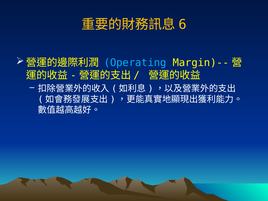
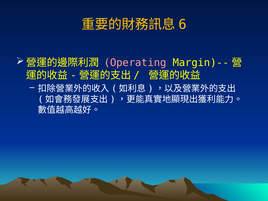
Operating colour: light blue -> pink (135, 63)
